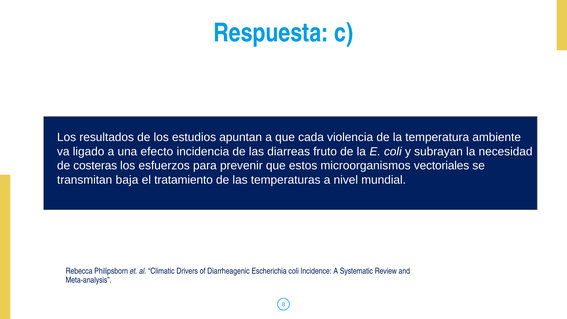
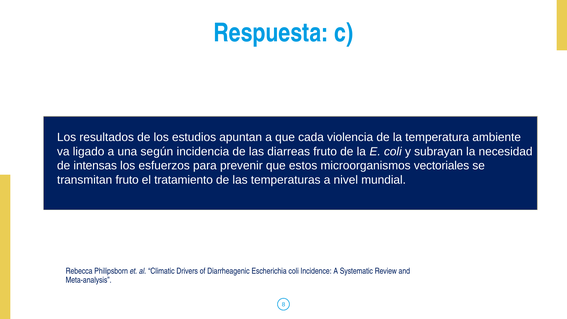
efecto: efecto -> según (157, 152)
costeras: costeras -> intensas (95, 166)
transmitan baja: baja -> fruto (127, 180)
